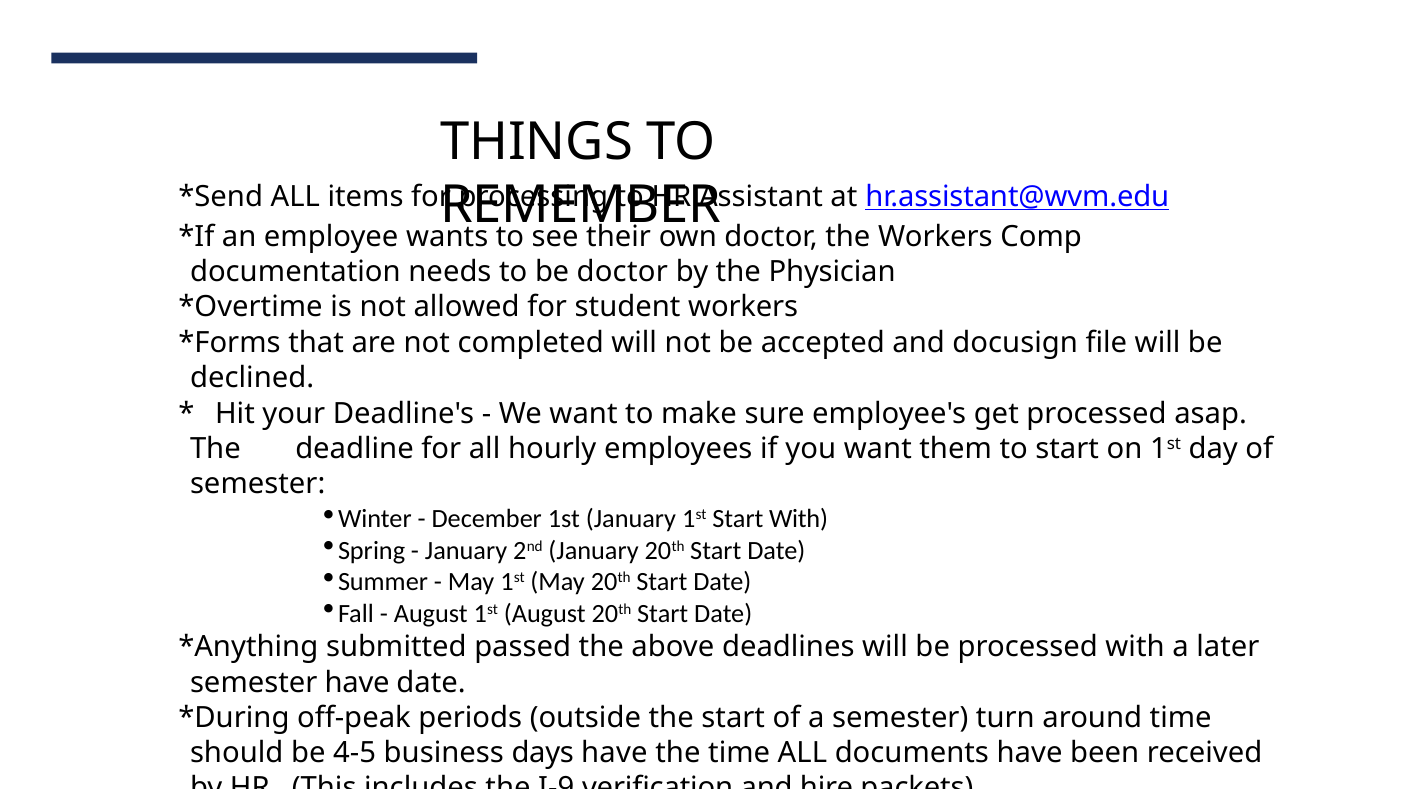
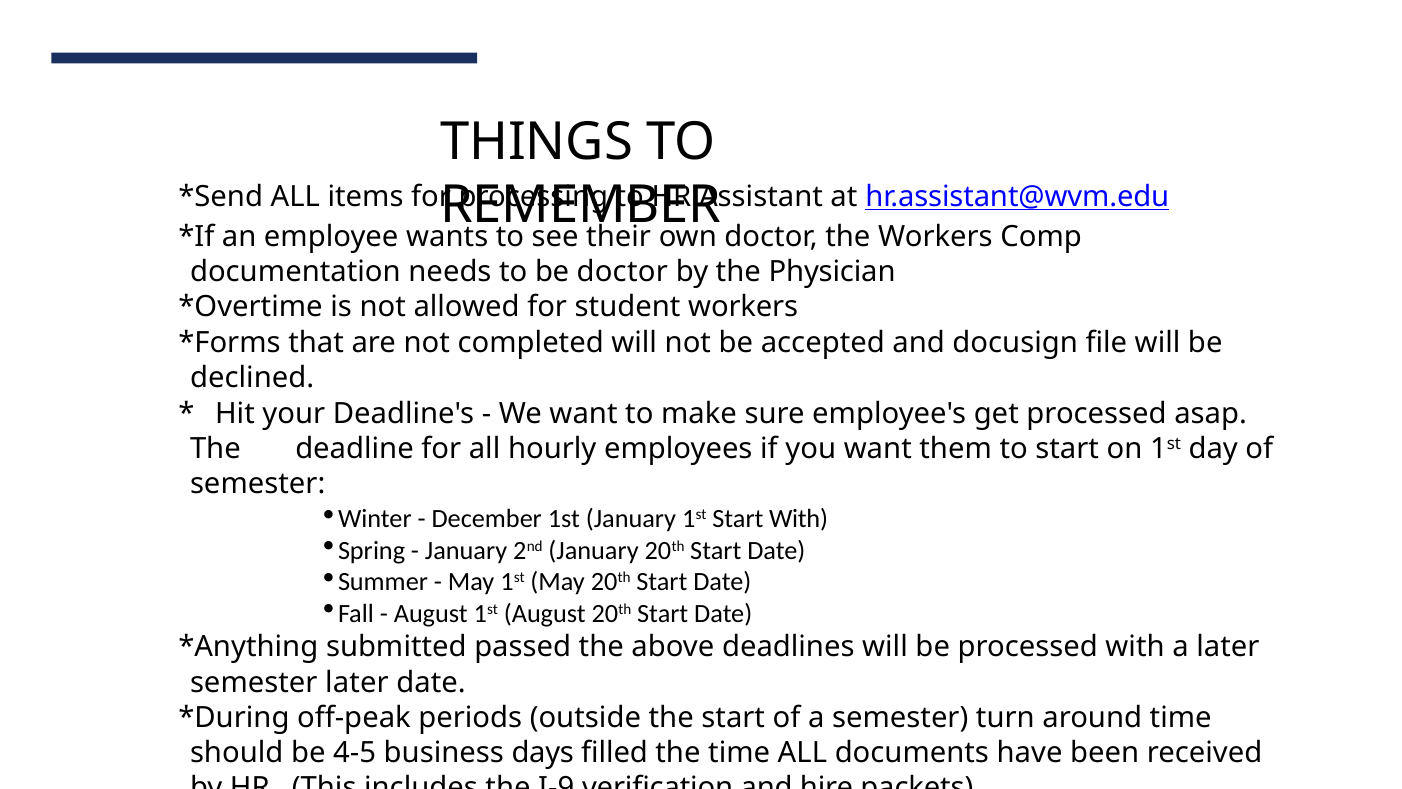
semester have: have -> later (357, 682)
days have: have -> filled (615, 752)
